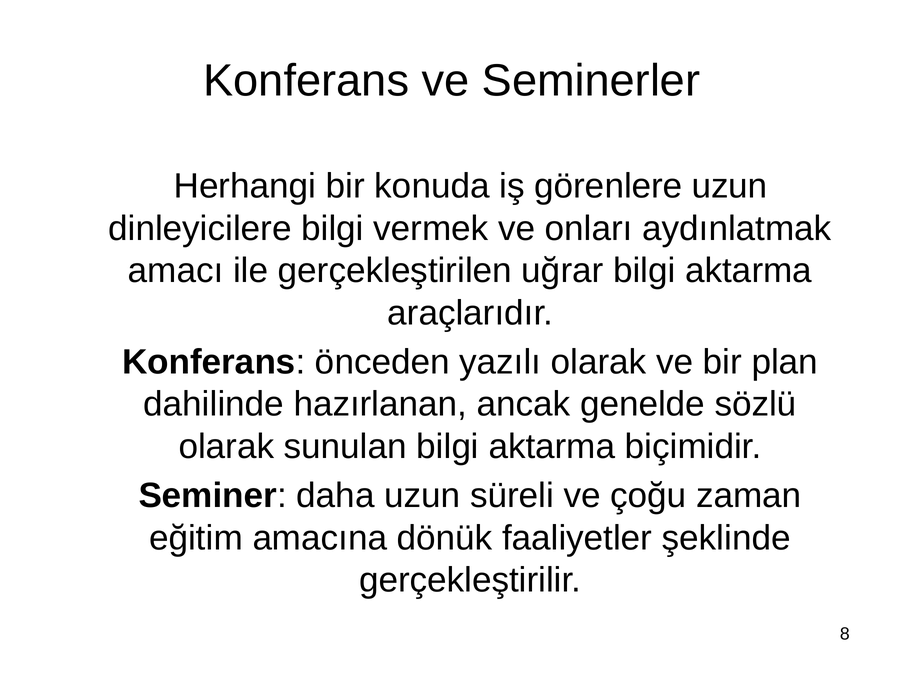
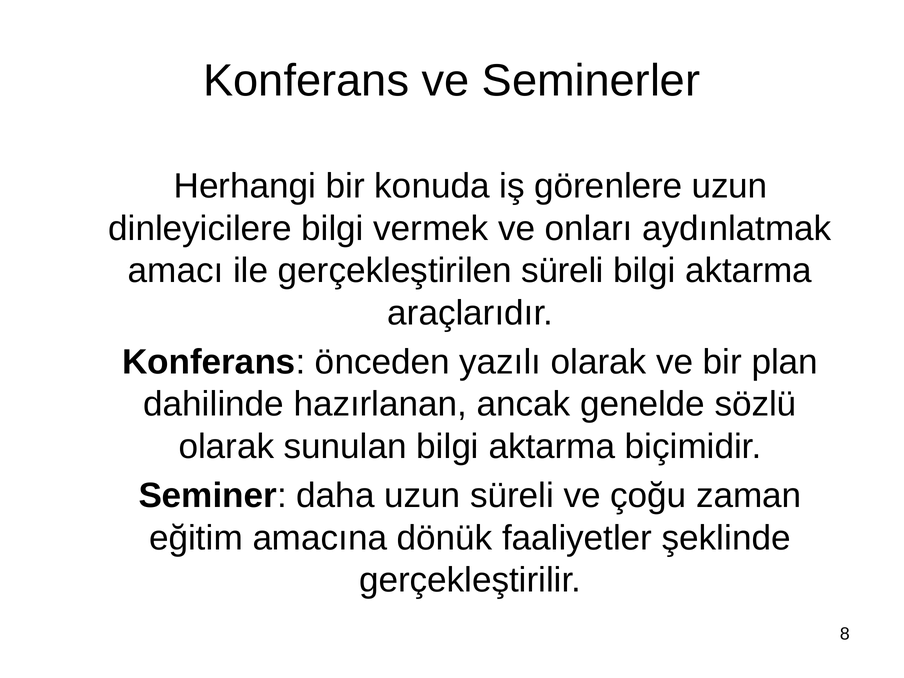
gerçekleştirilen uğrar: uğrar -> süreli (563, 271)
